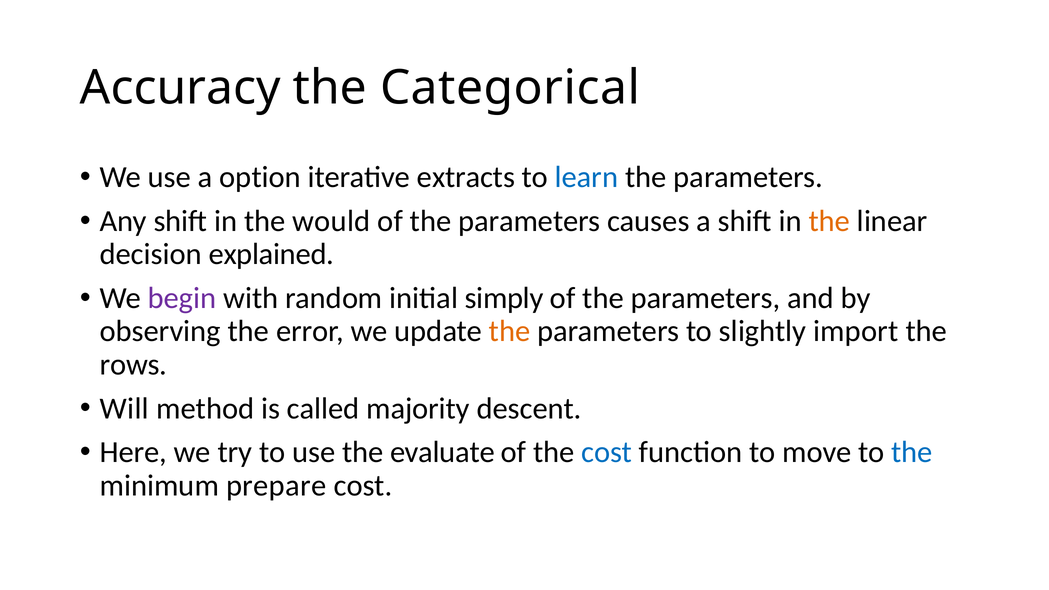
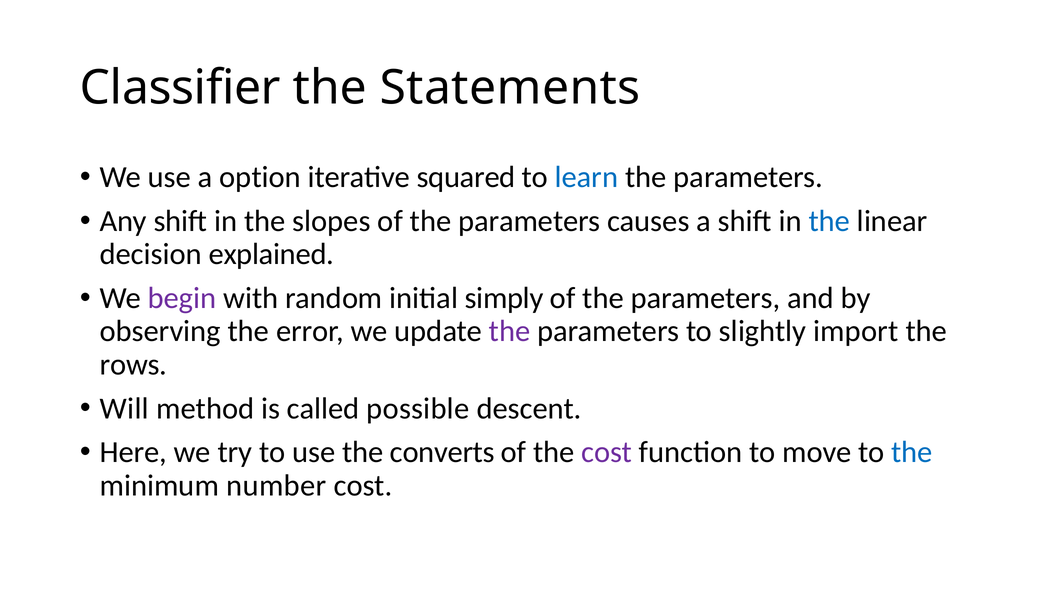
Accuracy: Accuracy -> Classifier (180, 88)
Categorical: Categorical -> Statements (510, 88)
extracts: extracts -> squared (466, 177)
would: would -> slopes (332, 221)
the colour: orange -> blue (829, 221)
the colour: orange -> purple (510, 331)
majority: majority -> possible (418, 408)
evaluate: evaluate -> converts (442, 452)
cost colour: blue -> purple (607, 452)
prepare: prepare -> number (276, 485)
